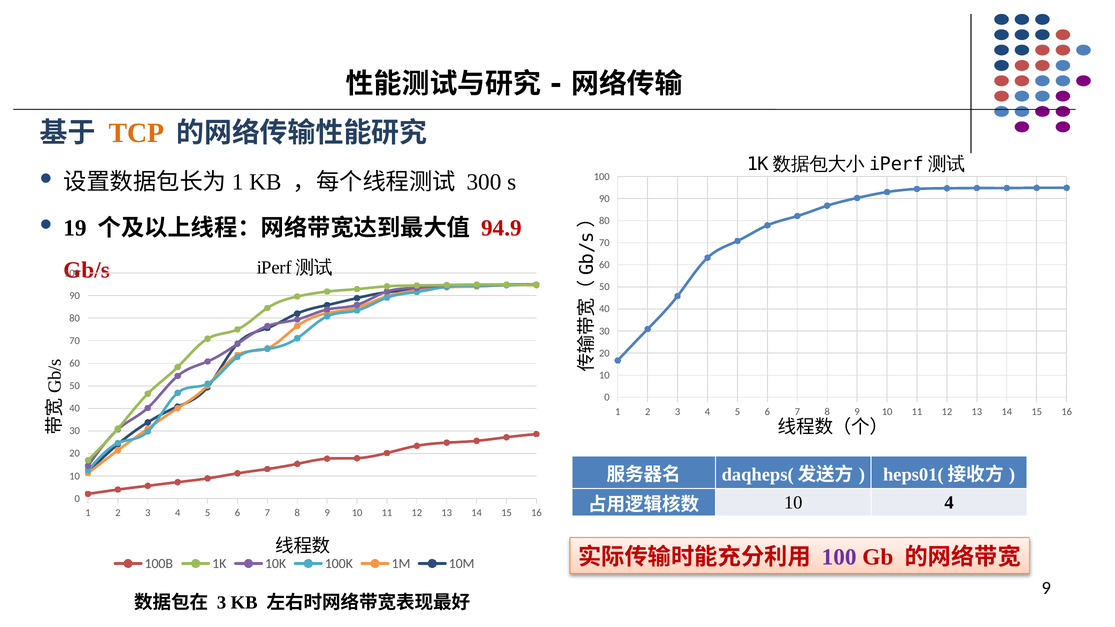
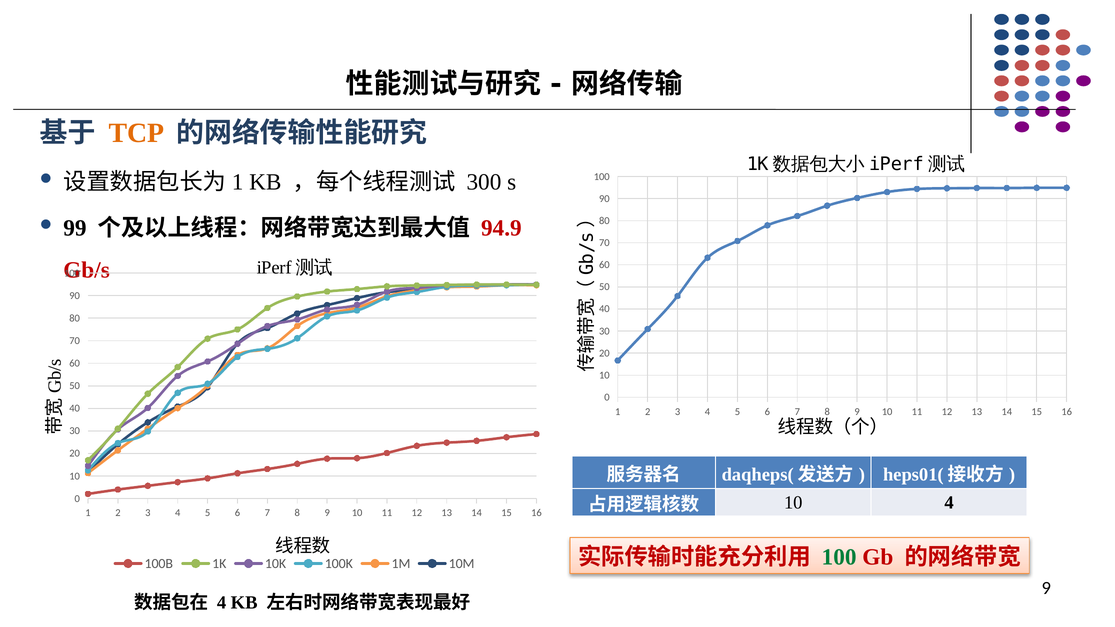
19: 19 -> 99 (75, 228)
100 colour: purple -> green (839, 557)
3: 3 -> 4 (222, 603)
